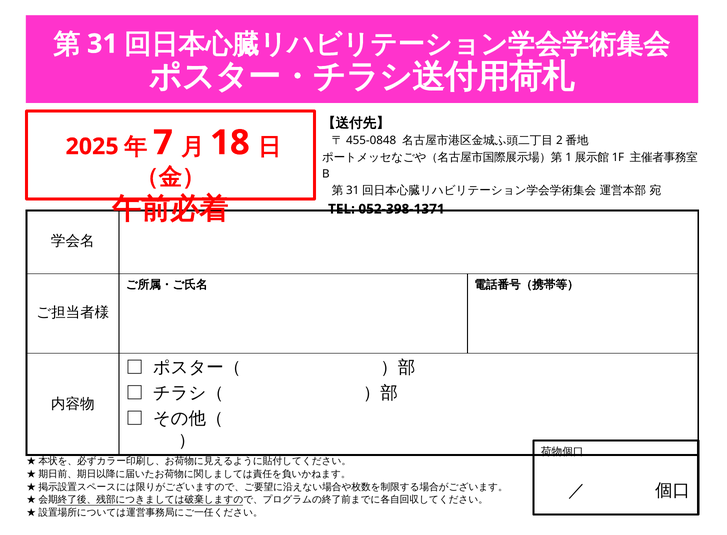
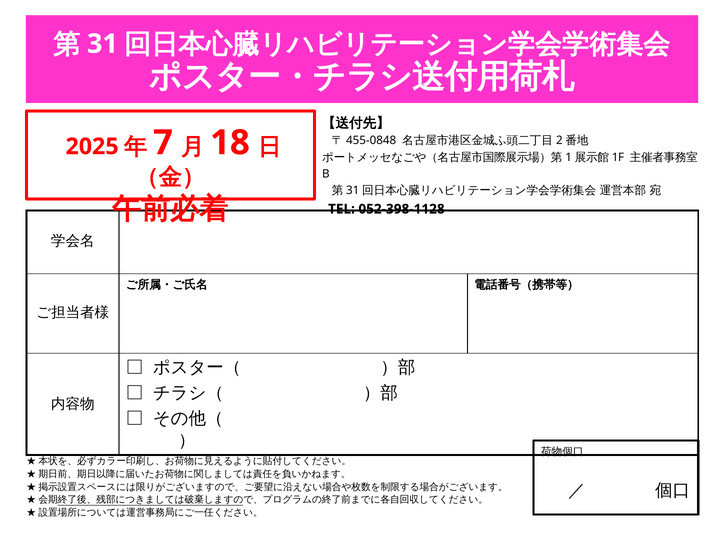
052-398-1371: 052-398-1371 -> 052-398-1128 (402, 209)
